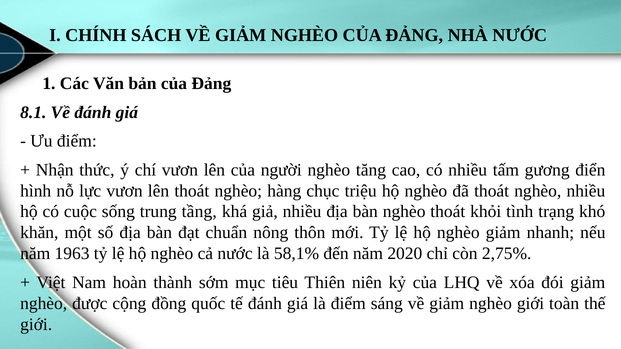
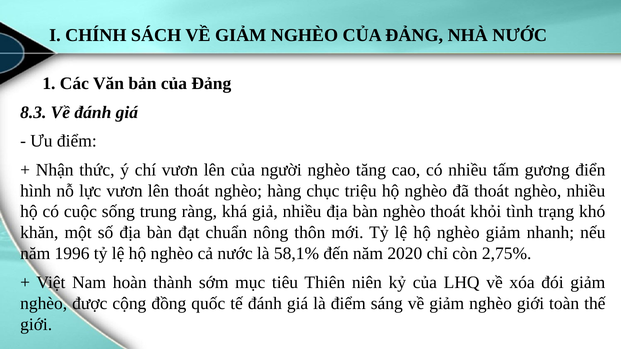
8.1: 8.1 -> 8.3 (33, 112)
tầng: tầng -> ràng (199, 212)
1963: 1963 -> 1996 (72, 254)
